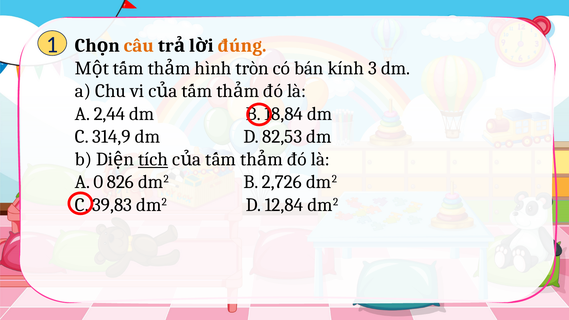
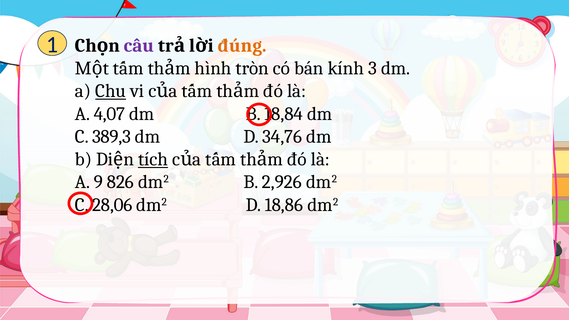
câu colour: orange -> purple (139, 45)
Chu underline: none -> present (111, 91)
2,44: 2,44 -> 4,07 (109, 114)
314,9: 314,9 -> 389,3 (112, 137)
82,53: 82,53 -> 34,76 (282, 137)
0: 0 -> 9 (98, 182)
2,726: 2,726 -> 2,926 (282, 182)
39,83: 39,83 -> 28,06 (112, 205)
12,84: 12,84 -> 18,86 (284, 205)
